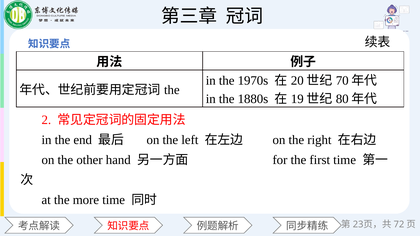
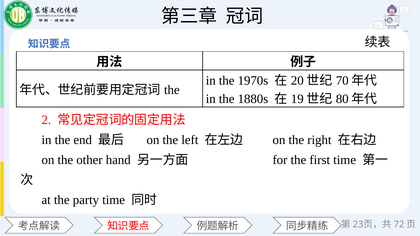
more: more -> party (86, 200)
